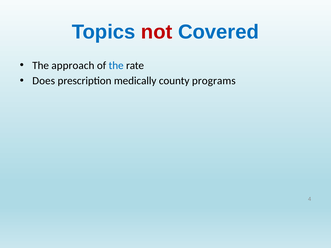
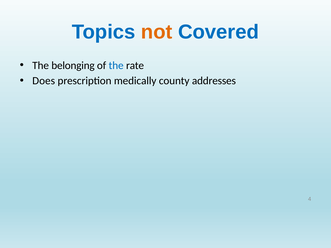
not colour: red -> orange (157, 32)
approach: approach -> belonging (73, 65)
programs: programs -> addresses (214, 81)
